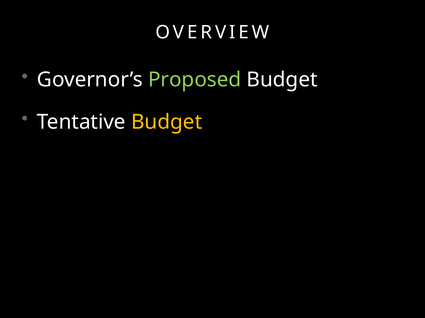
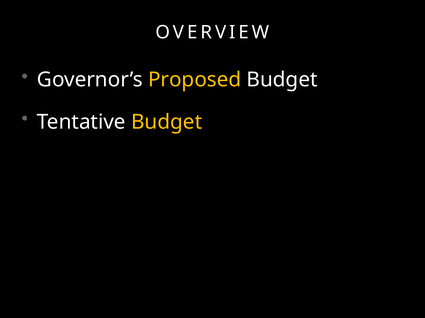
Proposed colour: light green -> yellow (195, 80)
